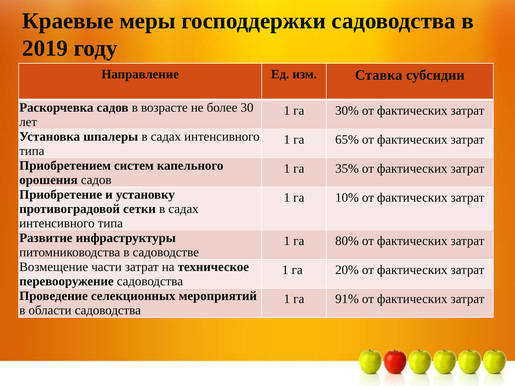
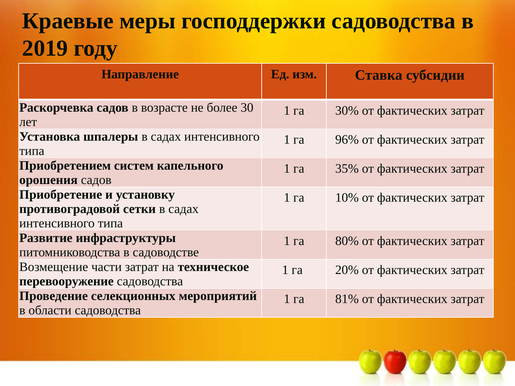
65%: 65% -> 96% (347, 140)
91%: 91% -> 81% (347, 299)
